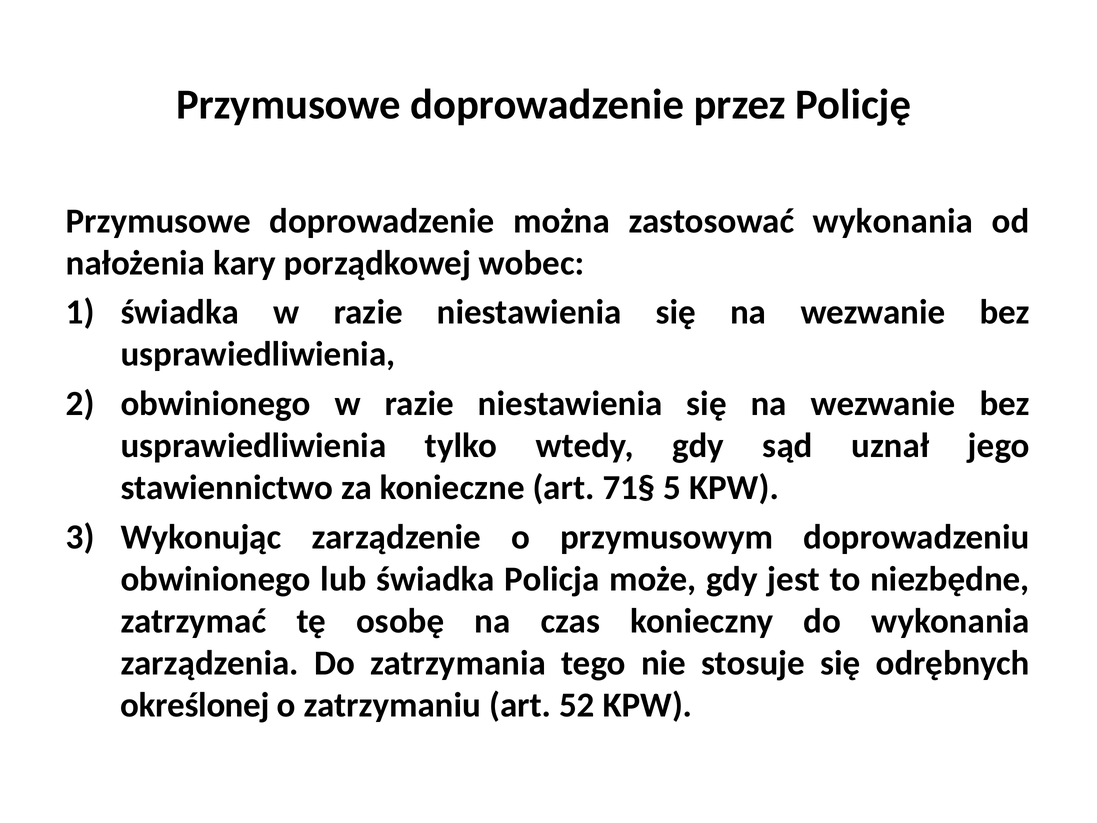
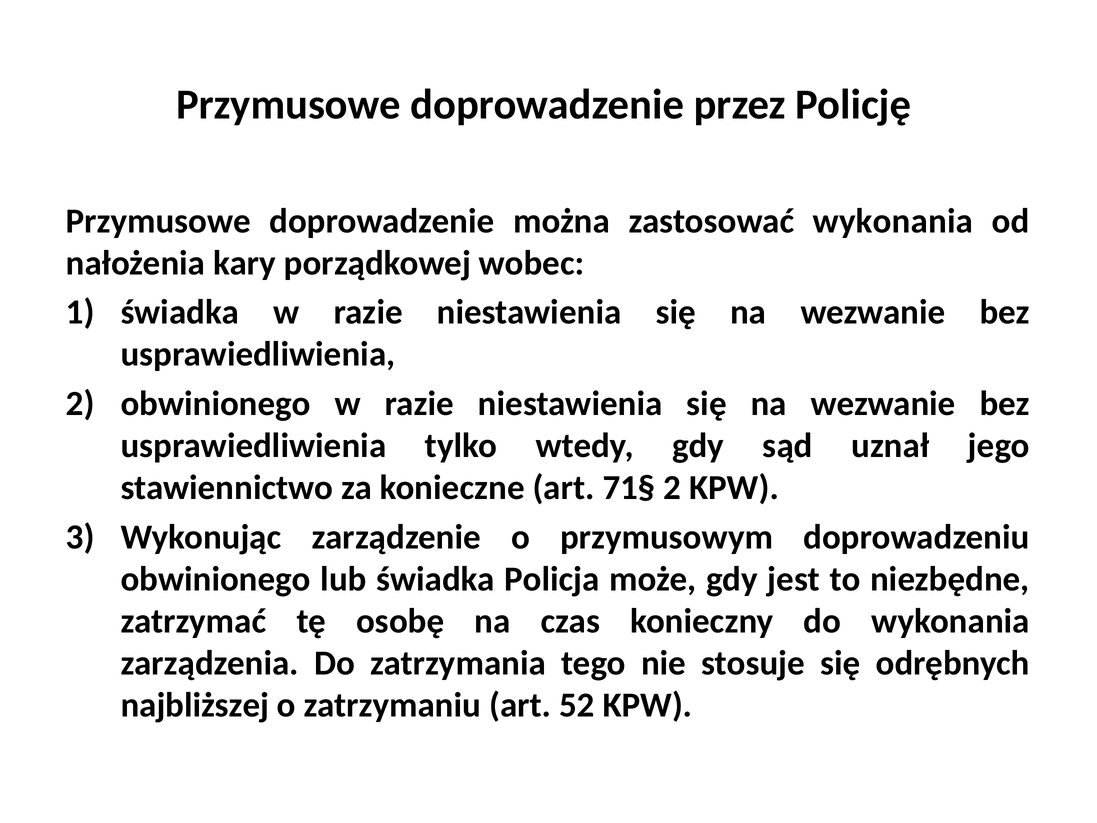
71§ 5: 5 -> 2 (672, 488)
określonej: określonej -> najbliższej (195, 705)
